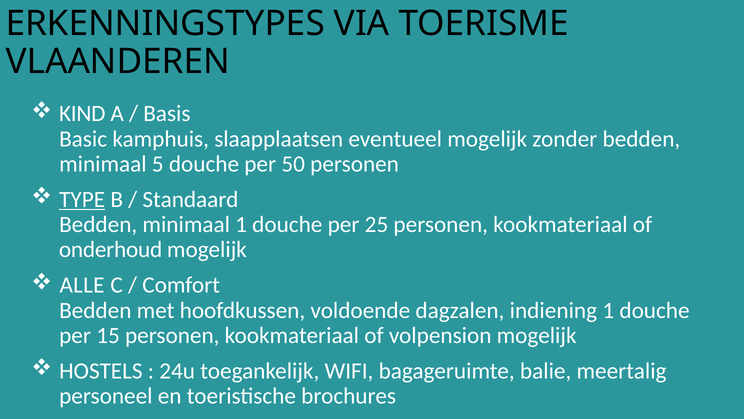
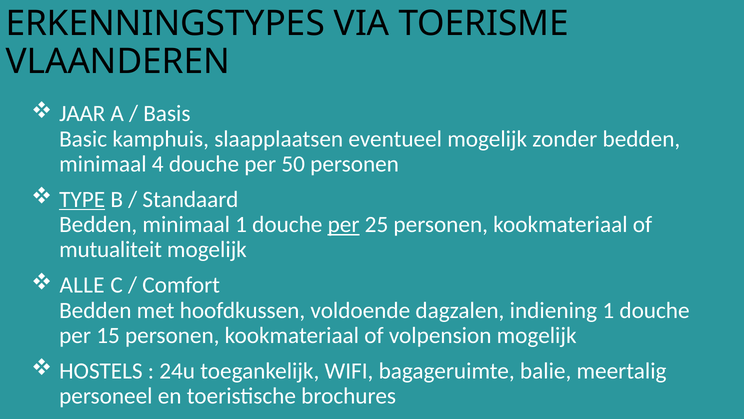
KIND: KIND -> JAAR (82, 114)
5: 5 -> 4 (158, 164)
per underline: none -> present (344, 224)
onderhoud: onderhoud -> mutualiteit (111, 249)
